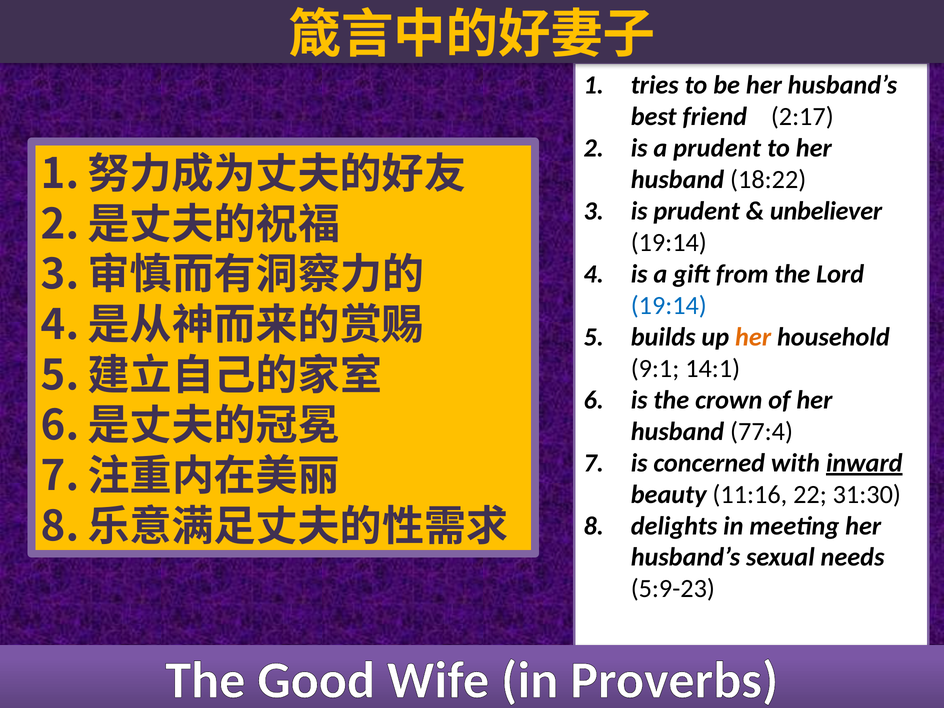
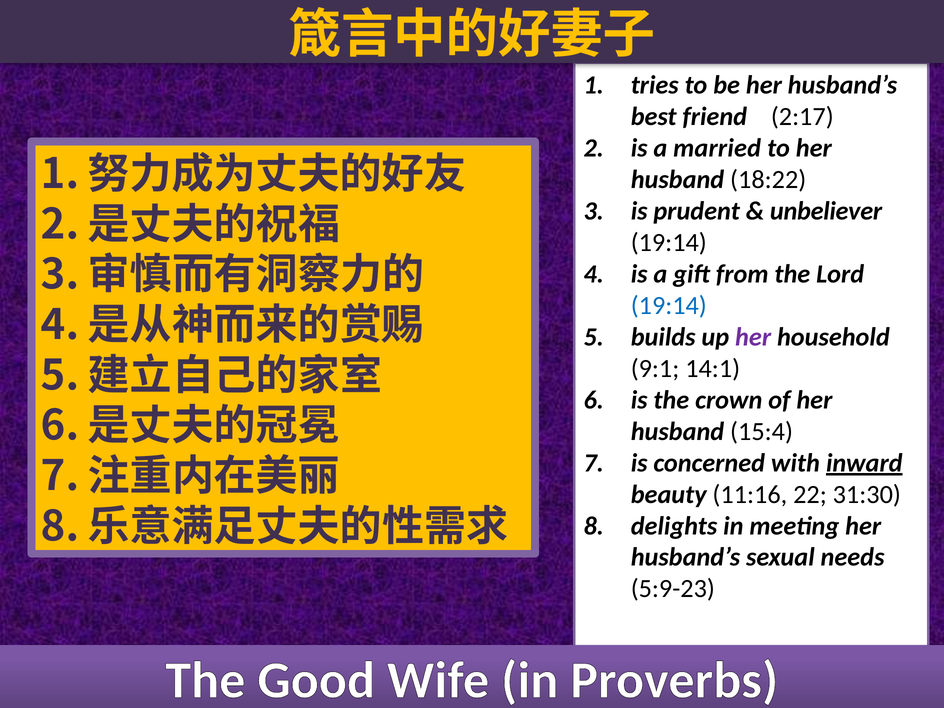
a prudent: prudent -> married (717, 148)
her colour: orange -> purple (753, 337)
77:4: 77:4 -> 15:4 (762, 431)
